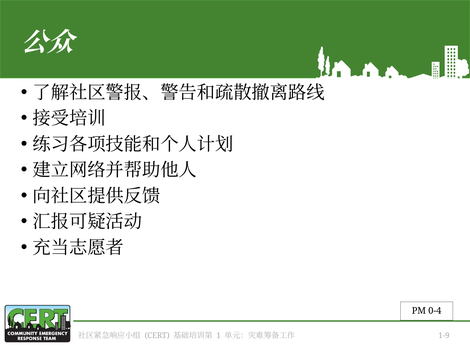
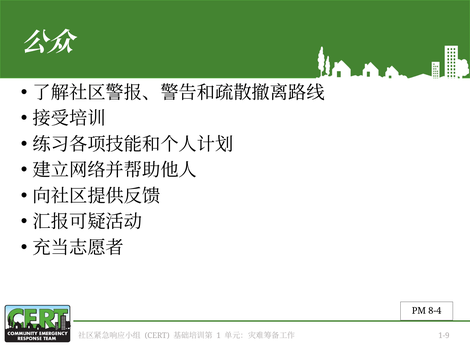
0-4: 0-4 -> 8-4 (435, 311)
